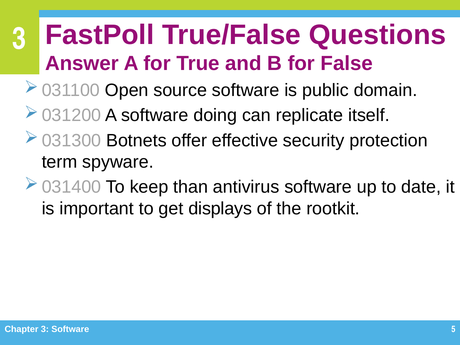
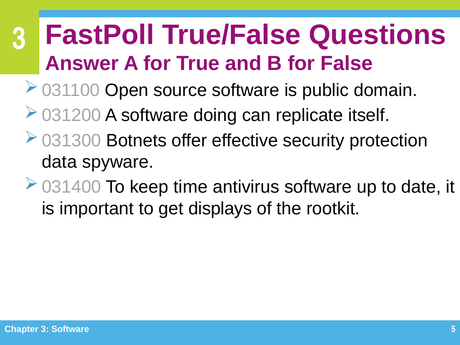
term: term -> data (59, 162)
than: than -> time (191, 187)
